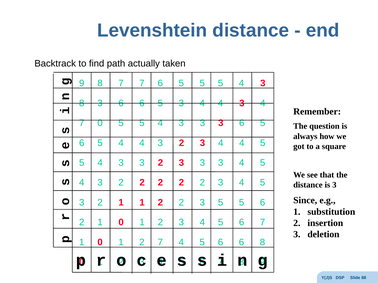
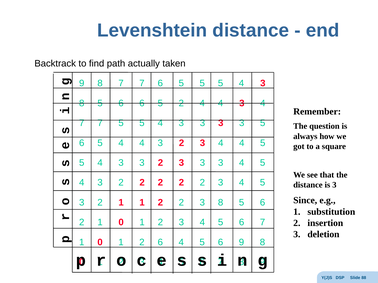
3: 3 -> 5 (100, 103)
6 5 3: 3 -> 2 (181, 103)
0: 0 -> 7 (100, 123)
3 3 3 6: 6 -> 3 (242, 123)
2 3 5: 5 -> 8 (221, 203)
2 7: 7 -> 6 (160, 243)
5 6 6: 6 -> 9 (241, 243)
